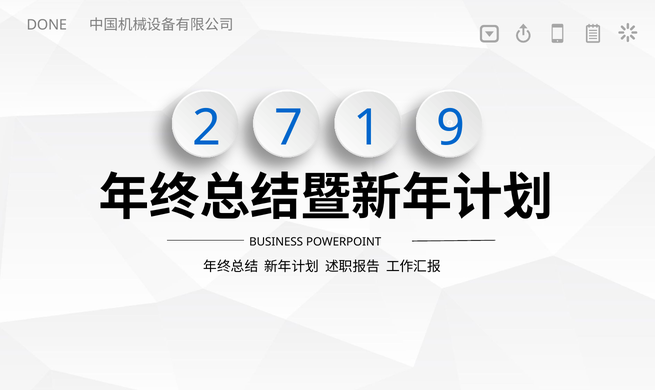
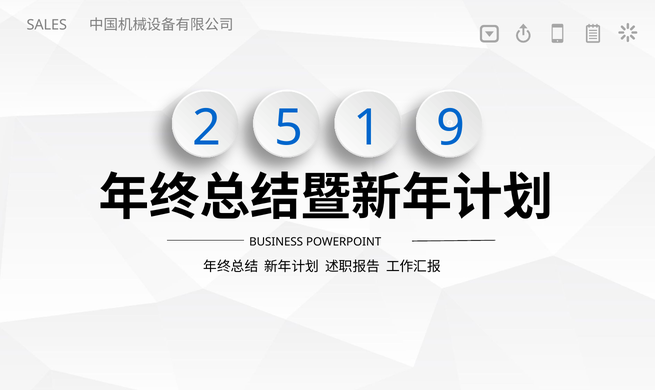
DONE: DONE -> SALES (47, 25)
7: 7 -> 5 (289, 128)
